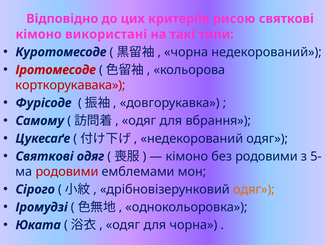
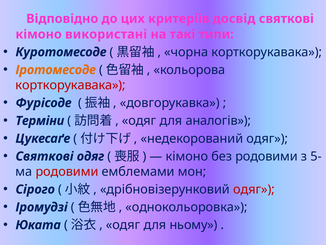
рисою: рисою -> досвід (234, 19)
чорна недекорований: недекорований -> корткорукавака (267, 52)
Іротомесоде colour: red -> orange (56, 70)
Самому: Самому -> Терміни (40, 121)
вбрання: вбрання -> аналогів (218, 121)
одяг colour: orange -> red (254, 189)
для чорна: чорна -> ньому (194, 225)
